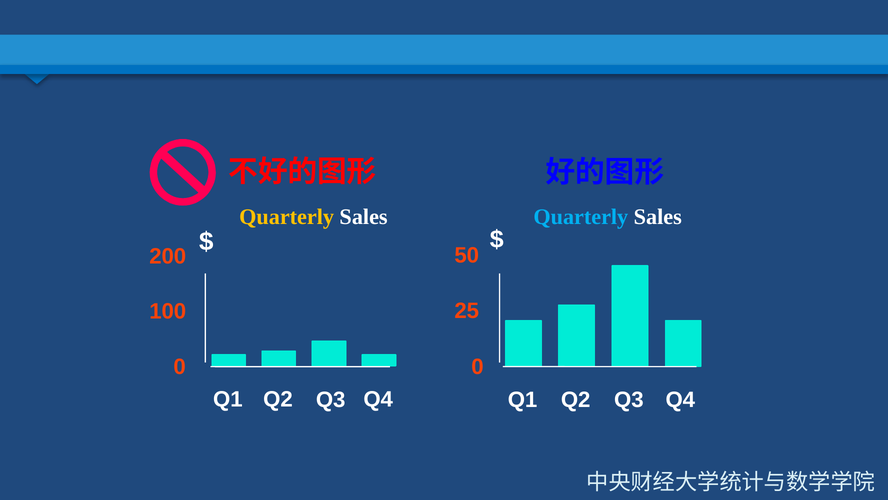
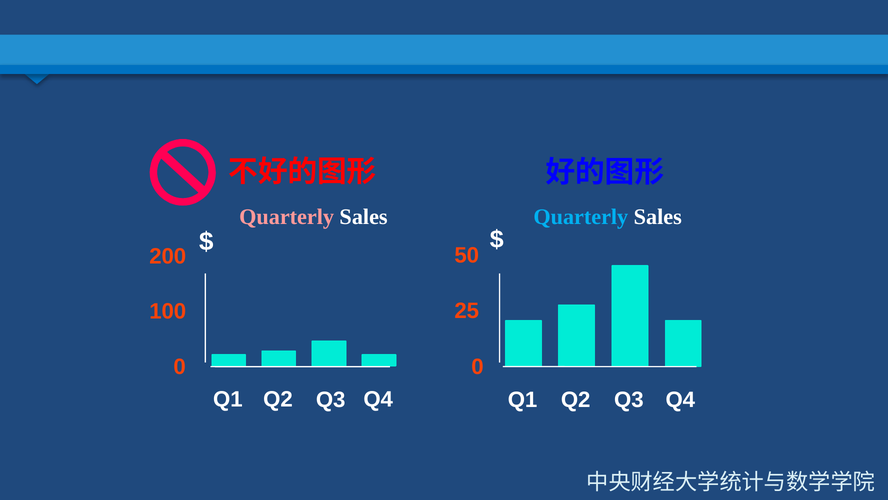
Quarterly colour: yellow -> pink (287, 216)
